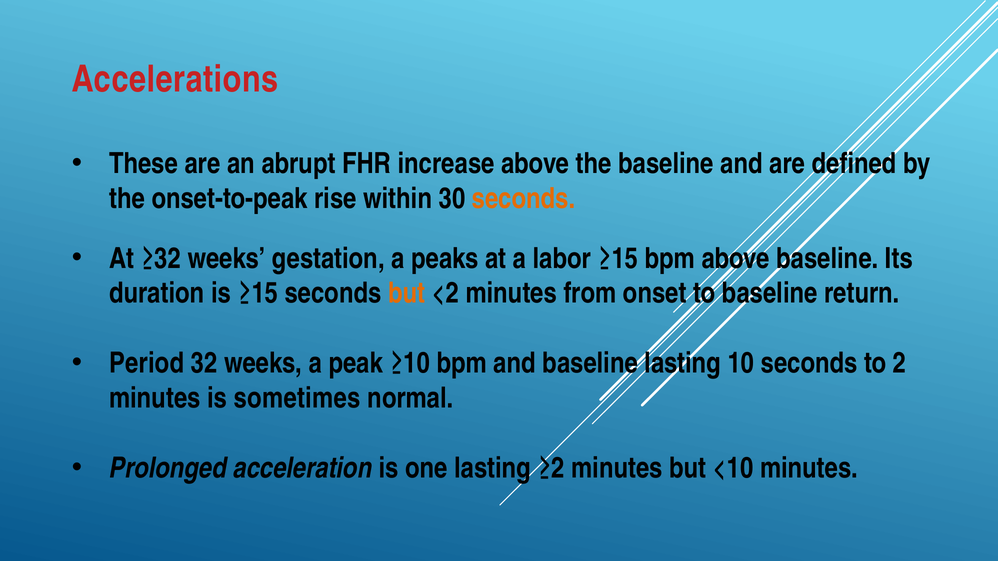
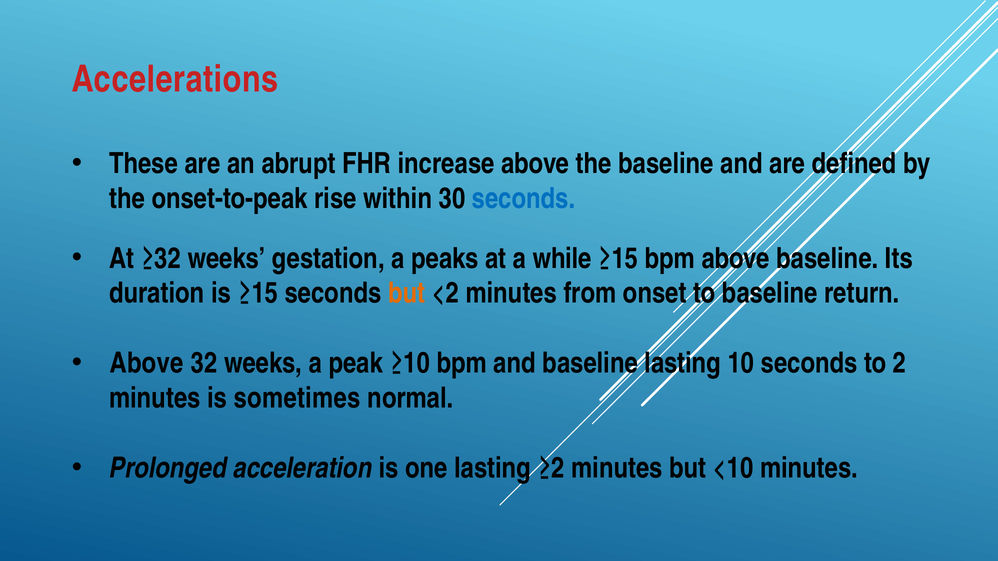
seconds colour: orange -> blue (524, 199)
labor: labor -> while (562, 259)
Period: Period -> Above (147, 363)
